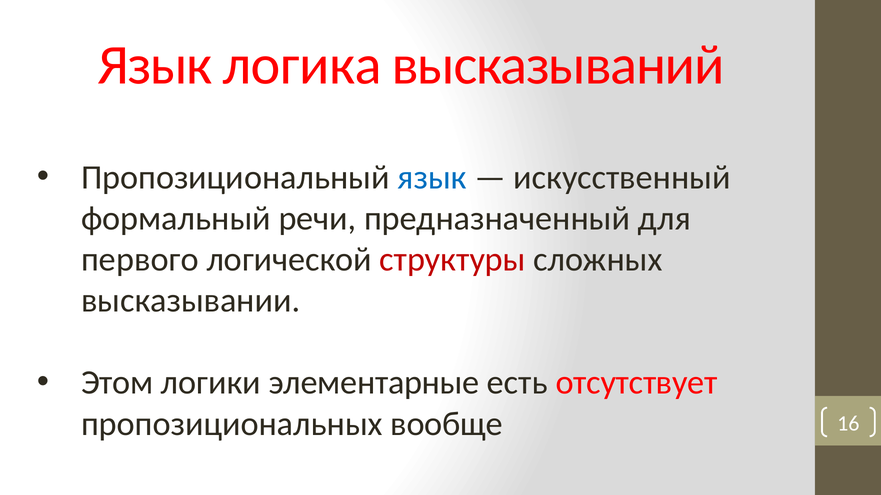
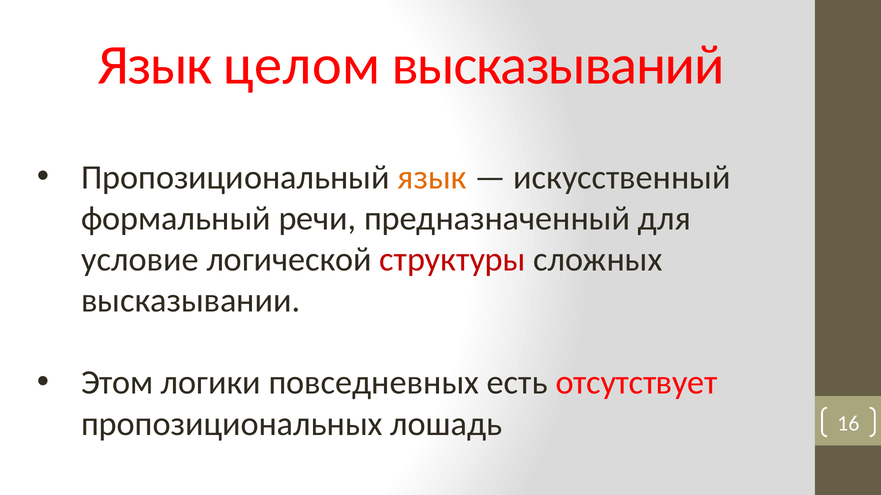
логика: логика -> целом (302, 65)
язык colour: blue -> orange (432, 177)
первого: первого -> условие (140, 260)
элементарные: элементарные -> повседневных (374, 383)
вообще: вообще -> лошадь (446, 424)
